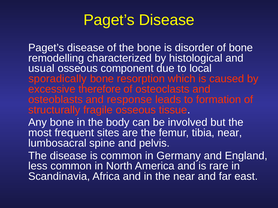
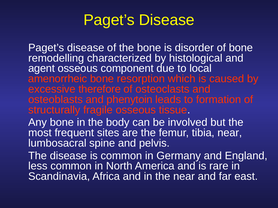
usual: usual -> agent (42, 69)
sporadically: sporadically -> amenorrheic (58, 79)
response: response -> phenytoin (130, 100)
